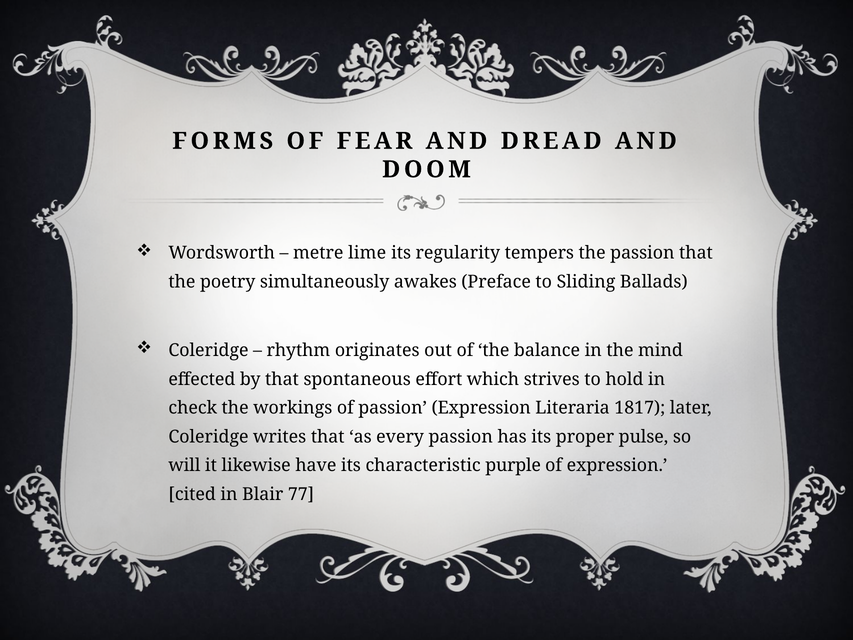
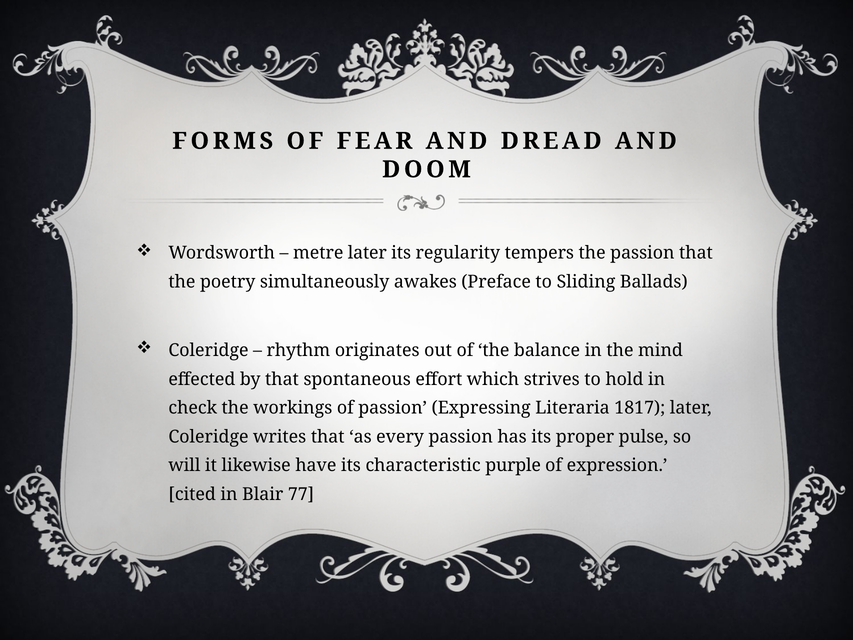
metre lime: lime -> later (367, 253)
passion Expression: Expression -> Expressing (481, 408)
